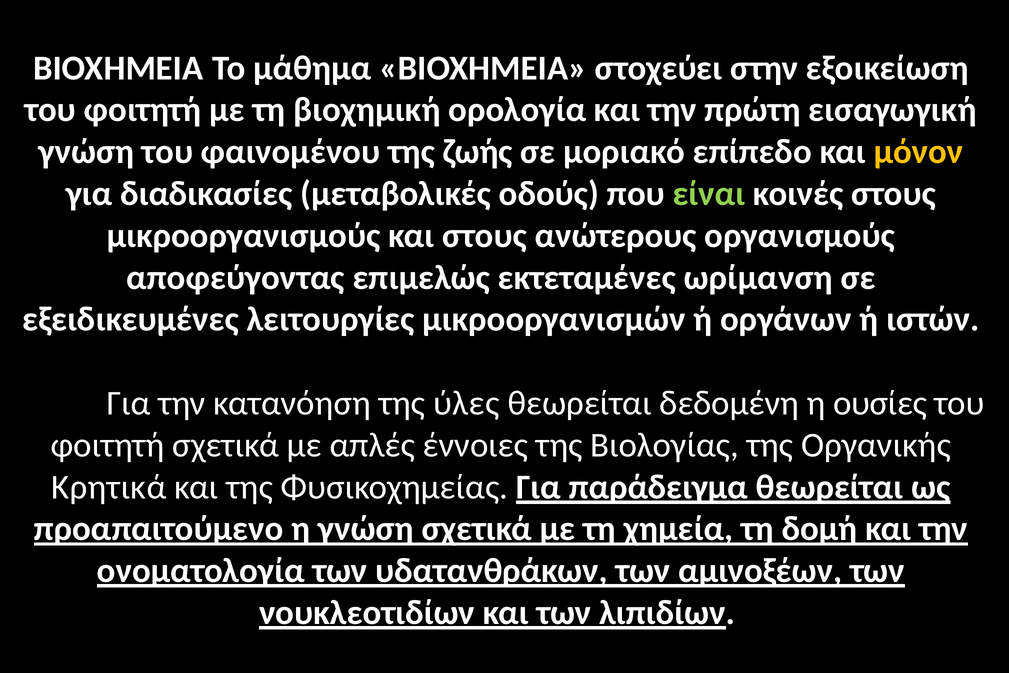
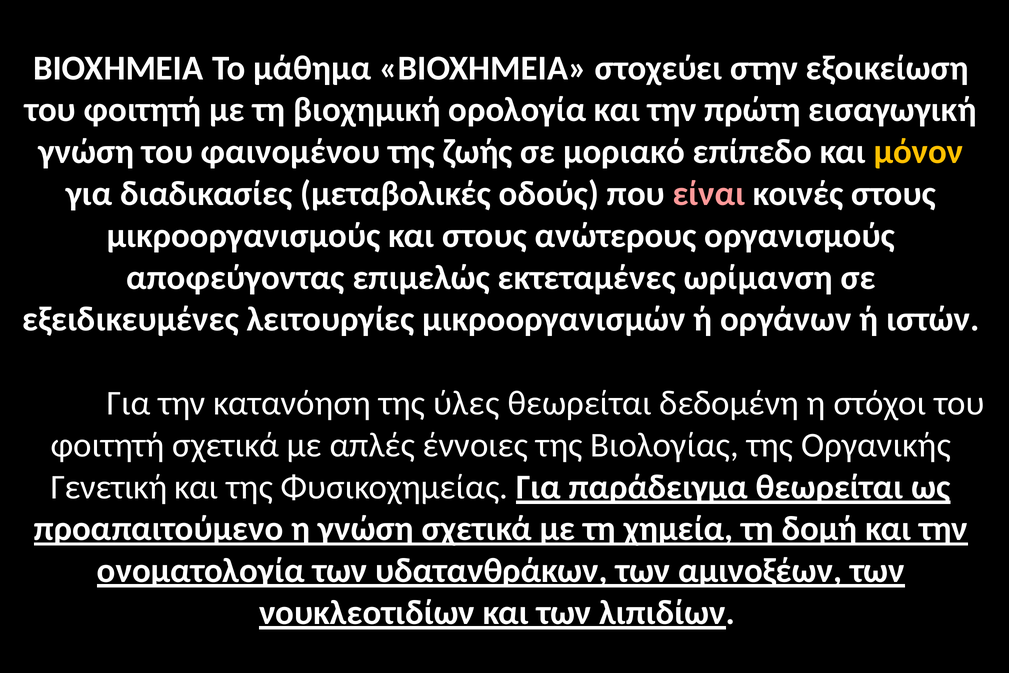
είναι colour: light green -> pink (709, 194)
ουσίες: ουσίες -> στόχοι (880, 403)
Κρητικά: Κρητικά -> Γενετική (109, 487)
